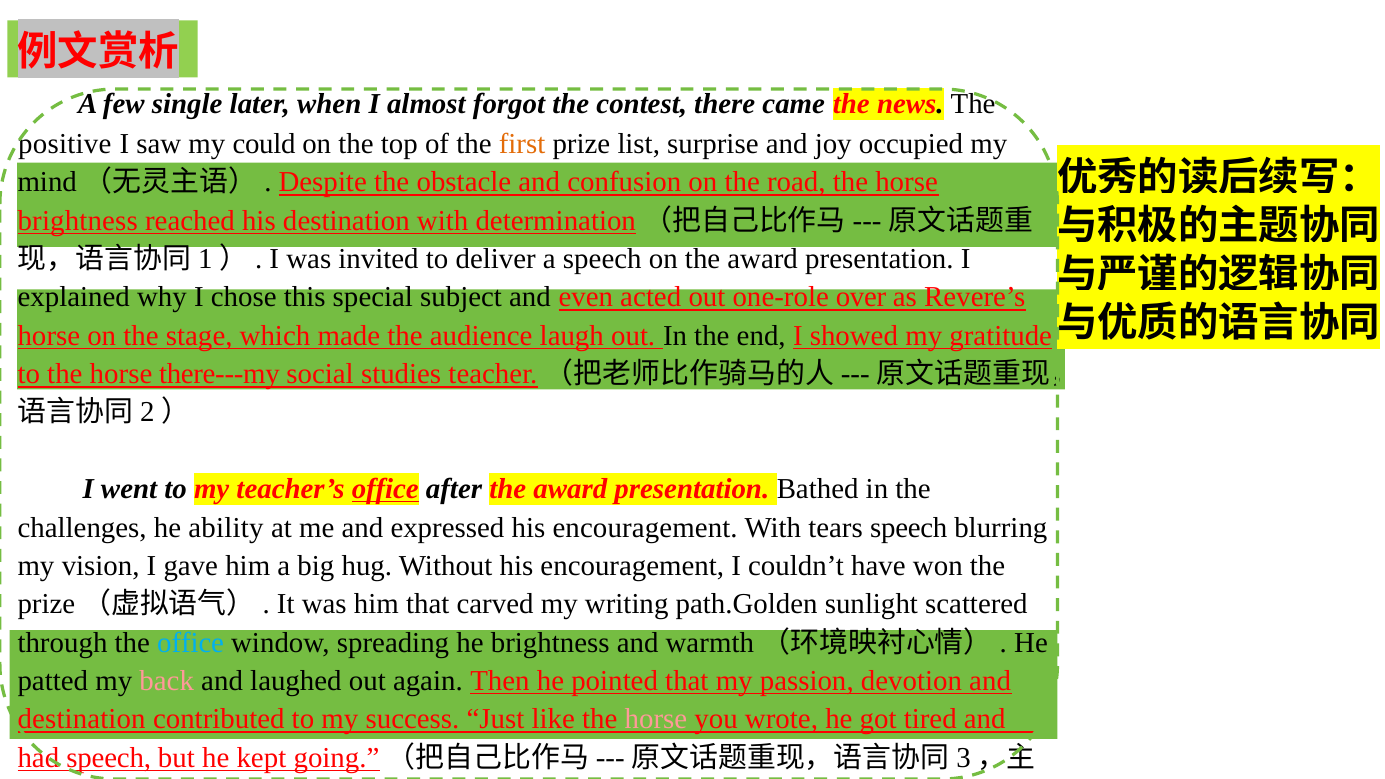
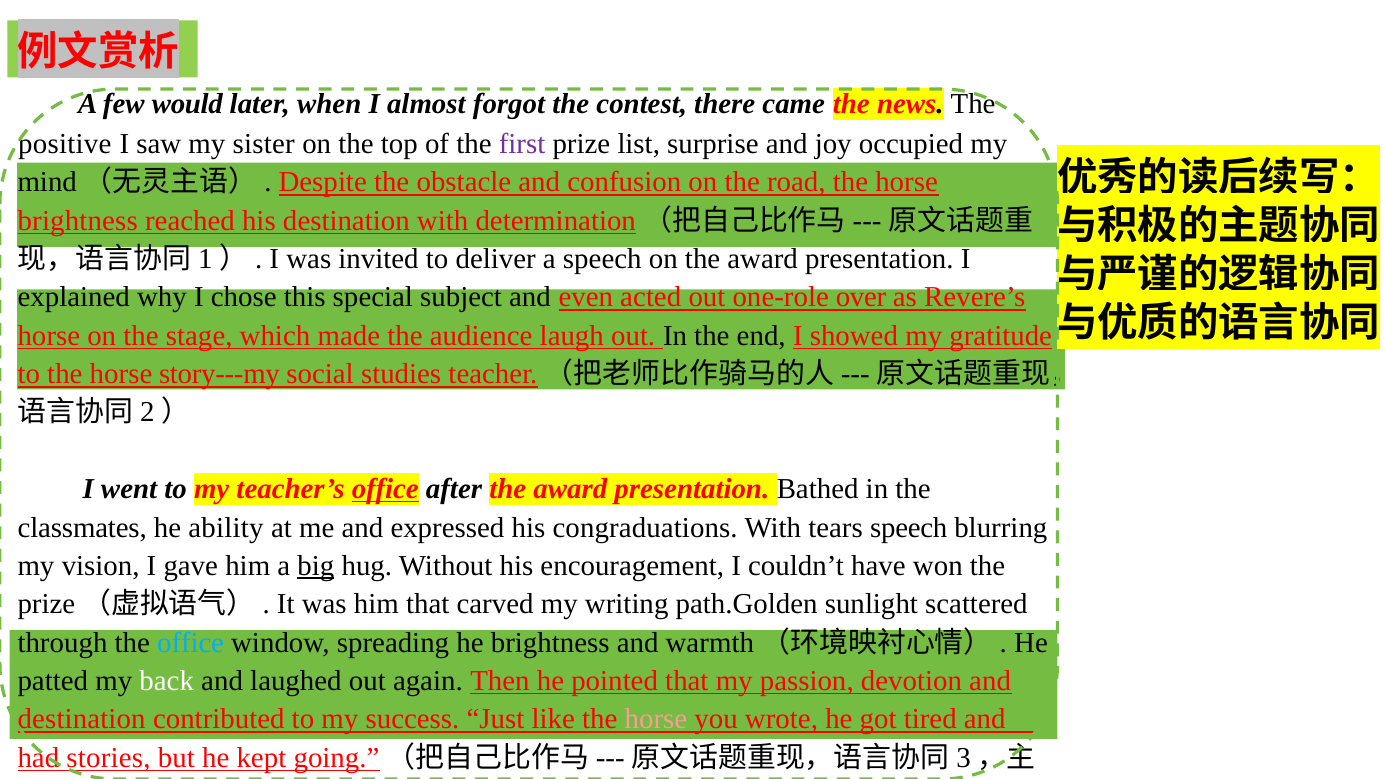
single: single -> would (187, 104)
could: could -> sister (264, 144)
first colour: orange -> purple (522, 144)
there---my: there---my -> story---my (219, 374)
challenges: challenges -> classmates (82, 528)
expressed his encouragement: encouragement -> congraduations (645, 528)
big underline: none -> present (316, 566)
back colour: pink -> white (167, 681)
had speech: speech -> stories (108, 758)
